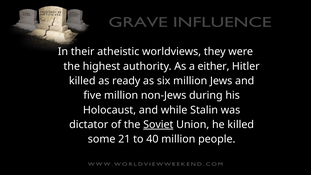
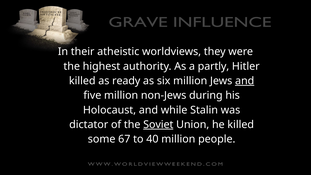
either: either -> partly (213, 66)
and underline: none -> present (245, 81)
21: 21 -> 67 (124, 139)
